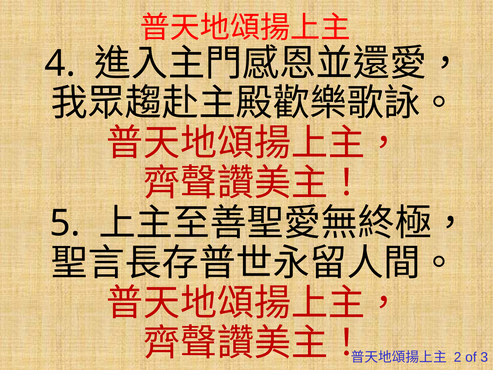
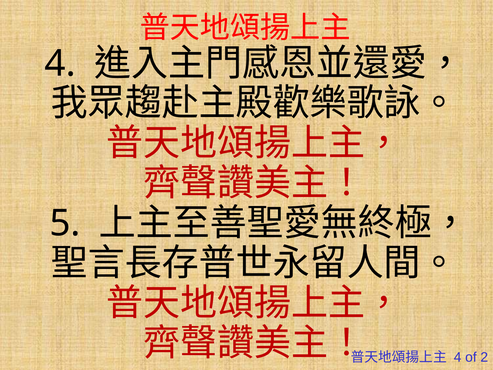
2: 2 -> 4 (458, 357)
3: 3 -> 2 (484, 357)
